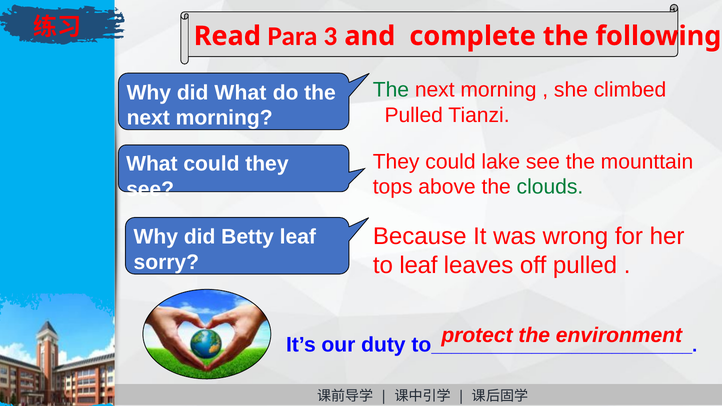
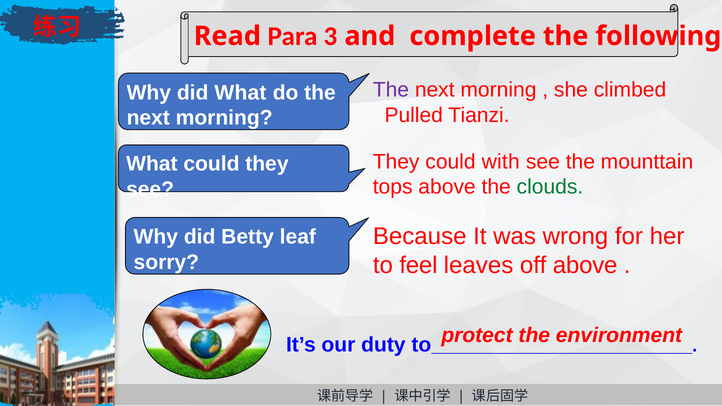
The colour: green -> purple (391, 90)
lake: lake -> with (501, 162)
to leaf: leaf -> feel (418, 265)
off pulled: pulled -> above (585, 265)
